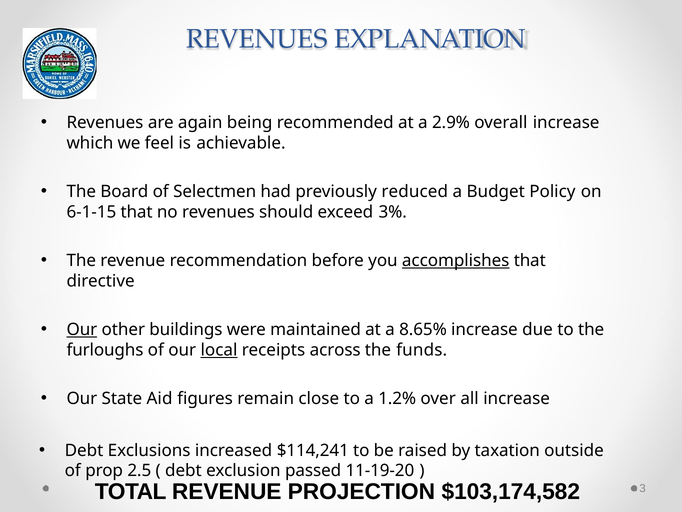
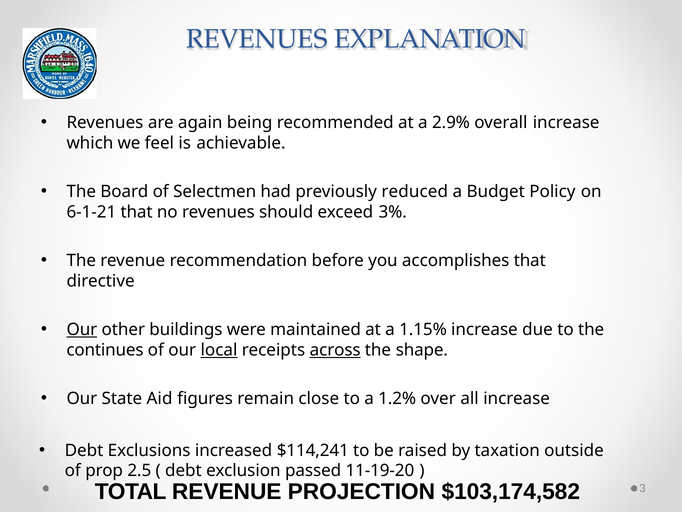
6-1-15: 6-1-15 -> 6-1-21 (91, 212)
accomplishes underline: present -> none (456, 260)
8.65%: 8.65% -> 1.15% (423, 329)
furloughs: furloughs -> continues (105, 350)
across underline: none -> present (335, 350)
funds: funds -> shape (422, 350)
